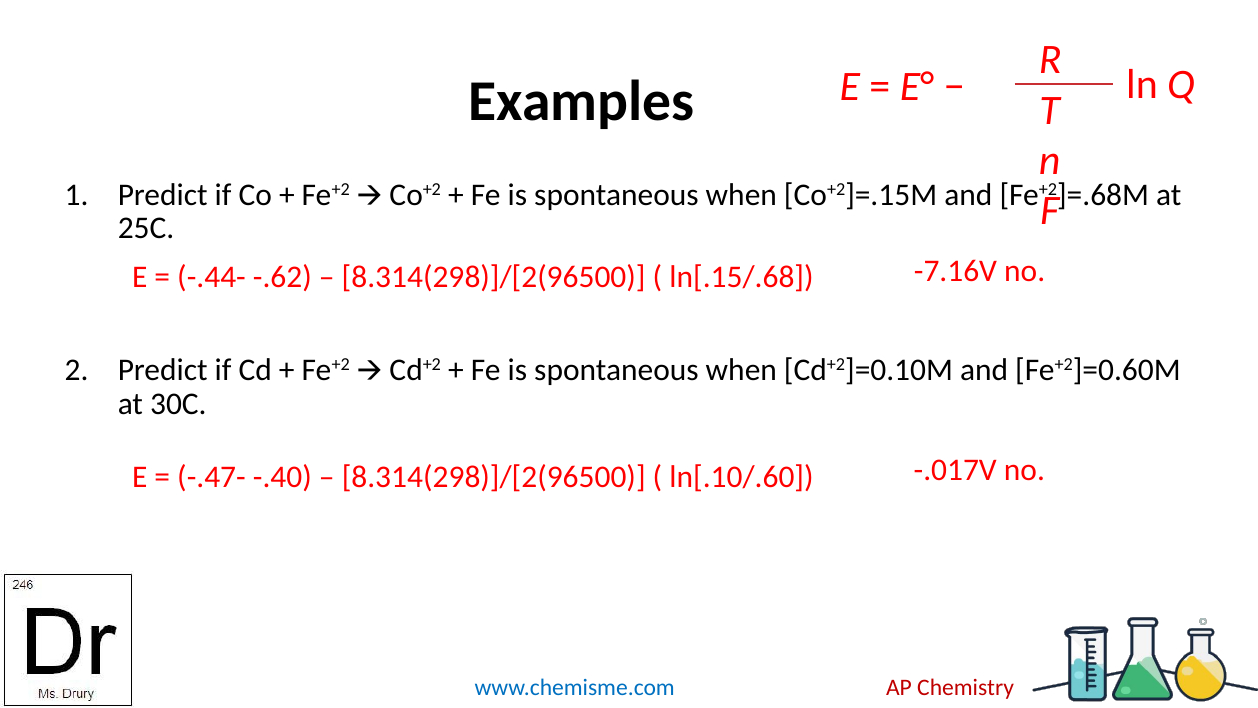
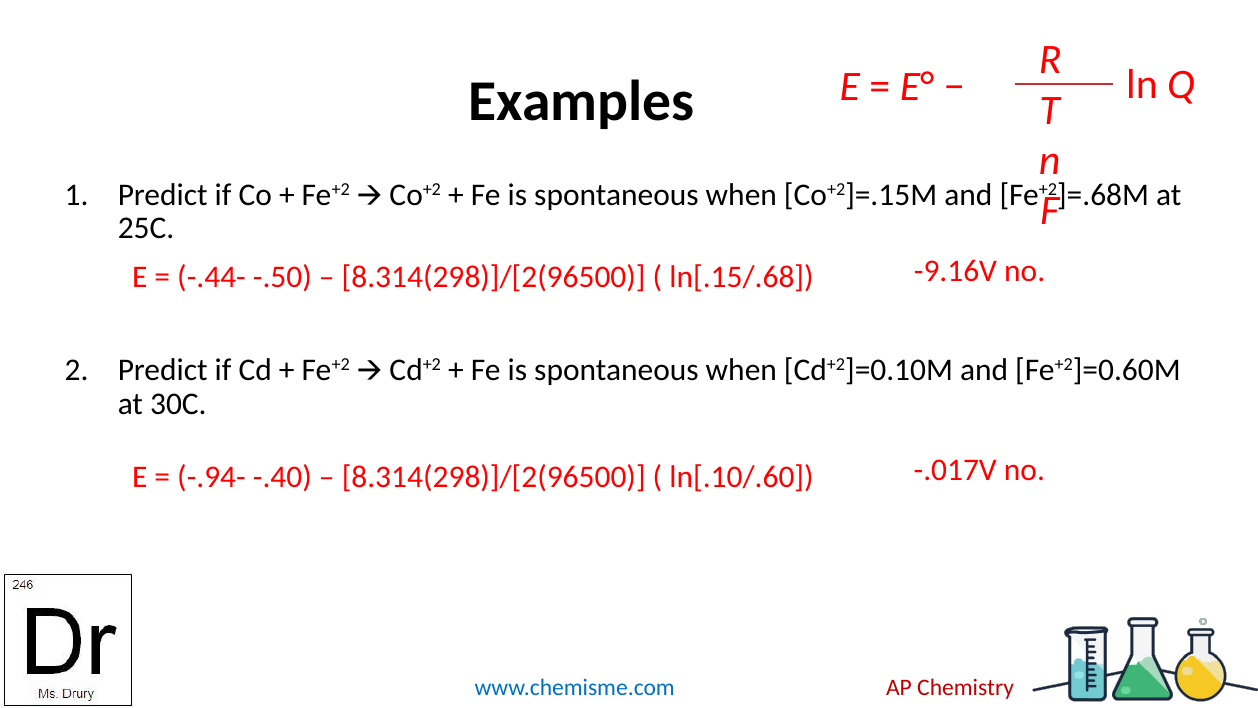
-7.16V: -7.16V -> -9.16V (955, 271)
-.62: -.62 -> -.50 (282, 277)
-.47-: -.47- -> -.94- (212, 476)
